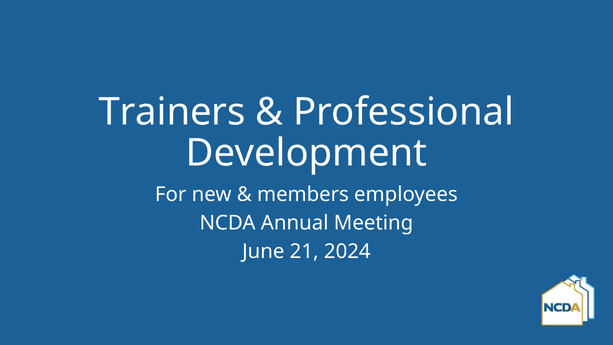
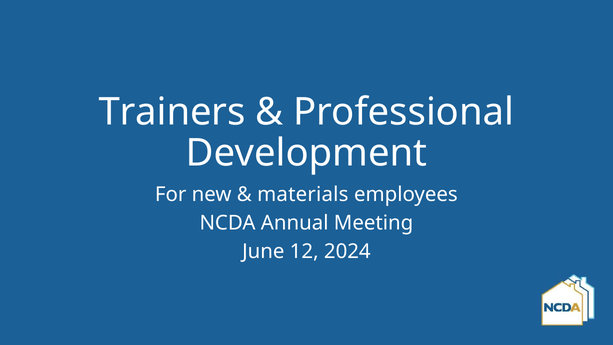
members: members -> materials (303, 194)
21: 21 -> 12 (304, 251)
